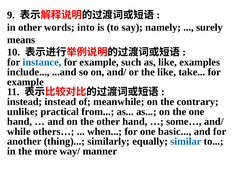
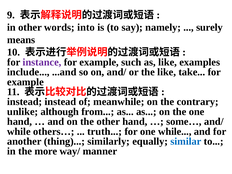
instance colour: blue -> purple (42, 62)
practical: practical -> although (60, 112)
when: when -> truth (105, 131)
one basic: basic -> while (175, 131)
